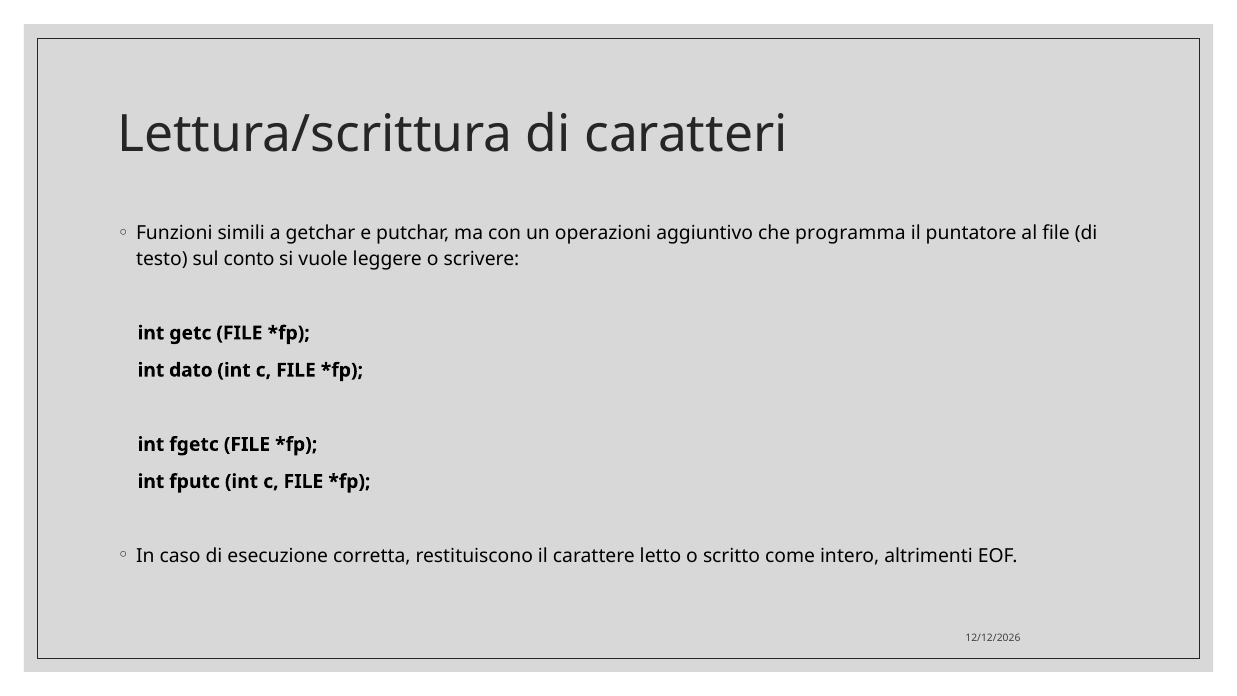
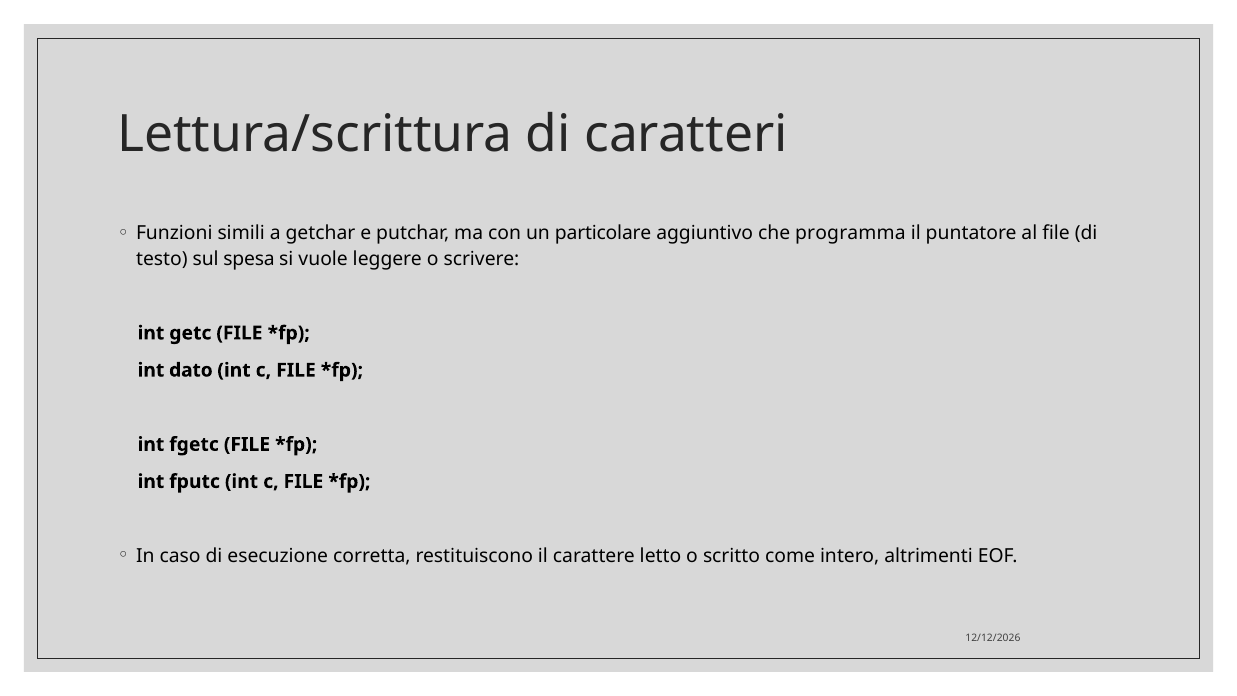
operazioni: operazioni -> particolare (603, 233)
conto: conto -> spesa (249, 259)
